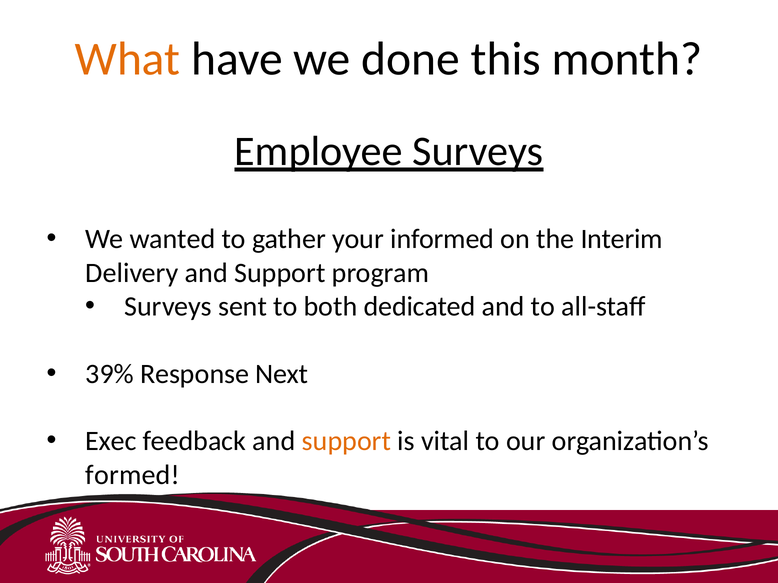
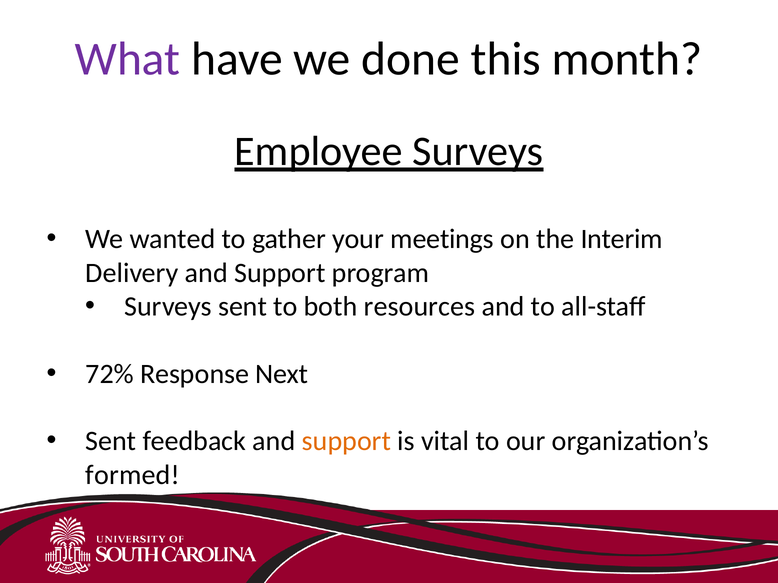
What colour: orange -> purple (128, 59)
informed: informed -> meetings (442, 239)
dedicated: dedicated -> resources (419, 307)
39%: 39% -> 72% (110, 374)
Exec: Exec -> Sent (111, 442)
